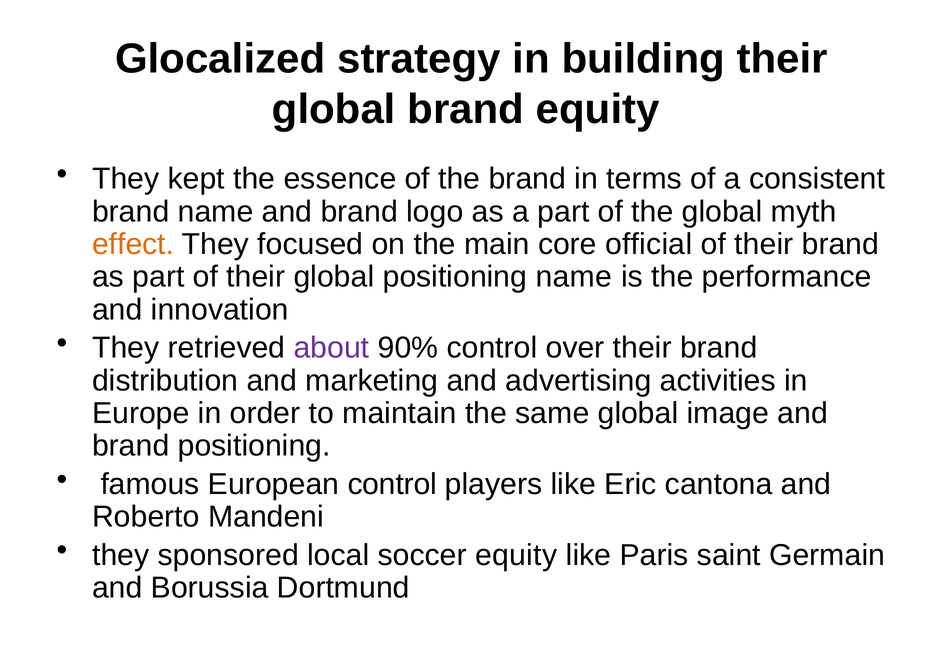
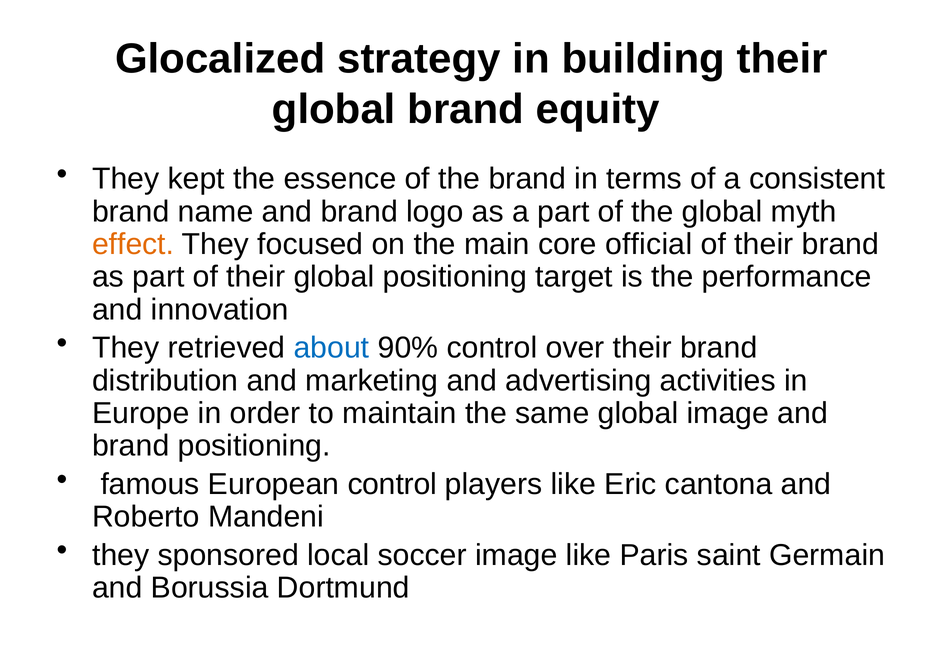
positioning name: name -> target (574, 277)
about colour: purple -> blue (331, 348)
soccer equity: equity -> image (516, 555)
